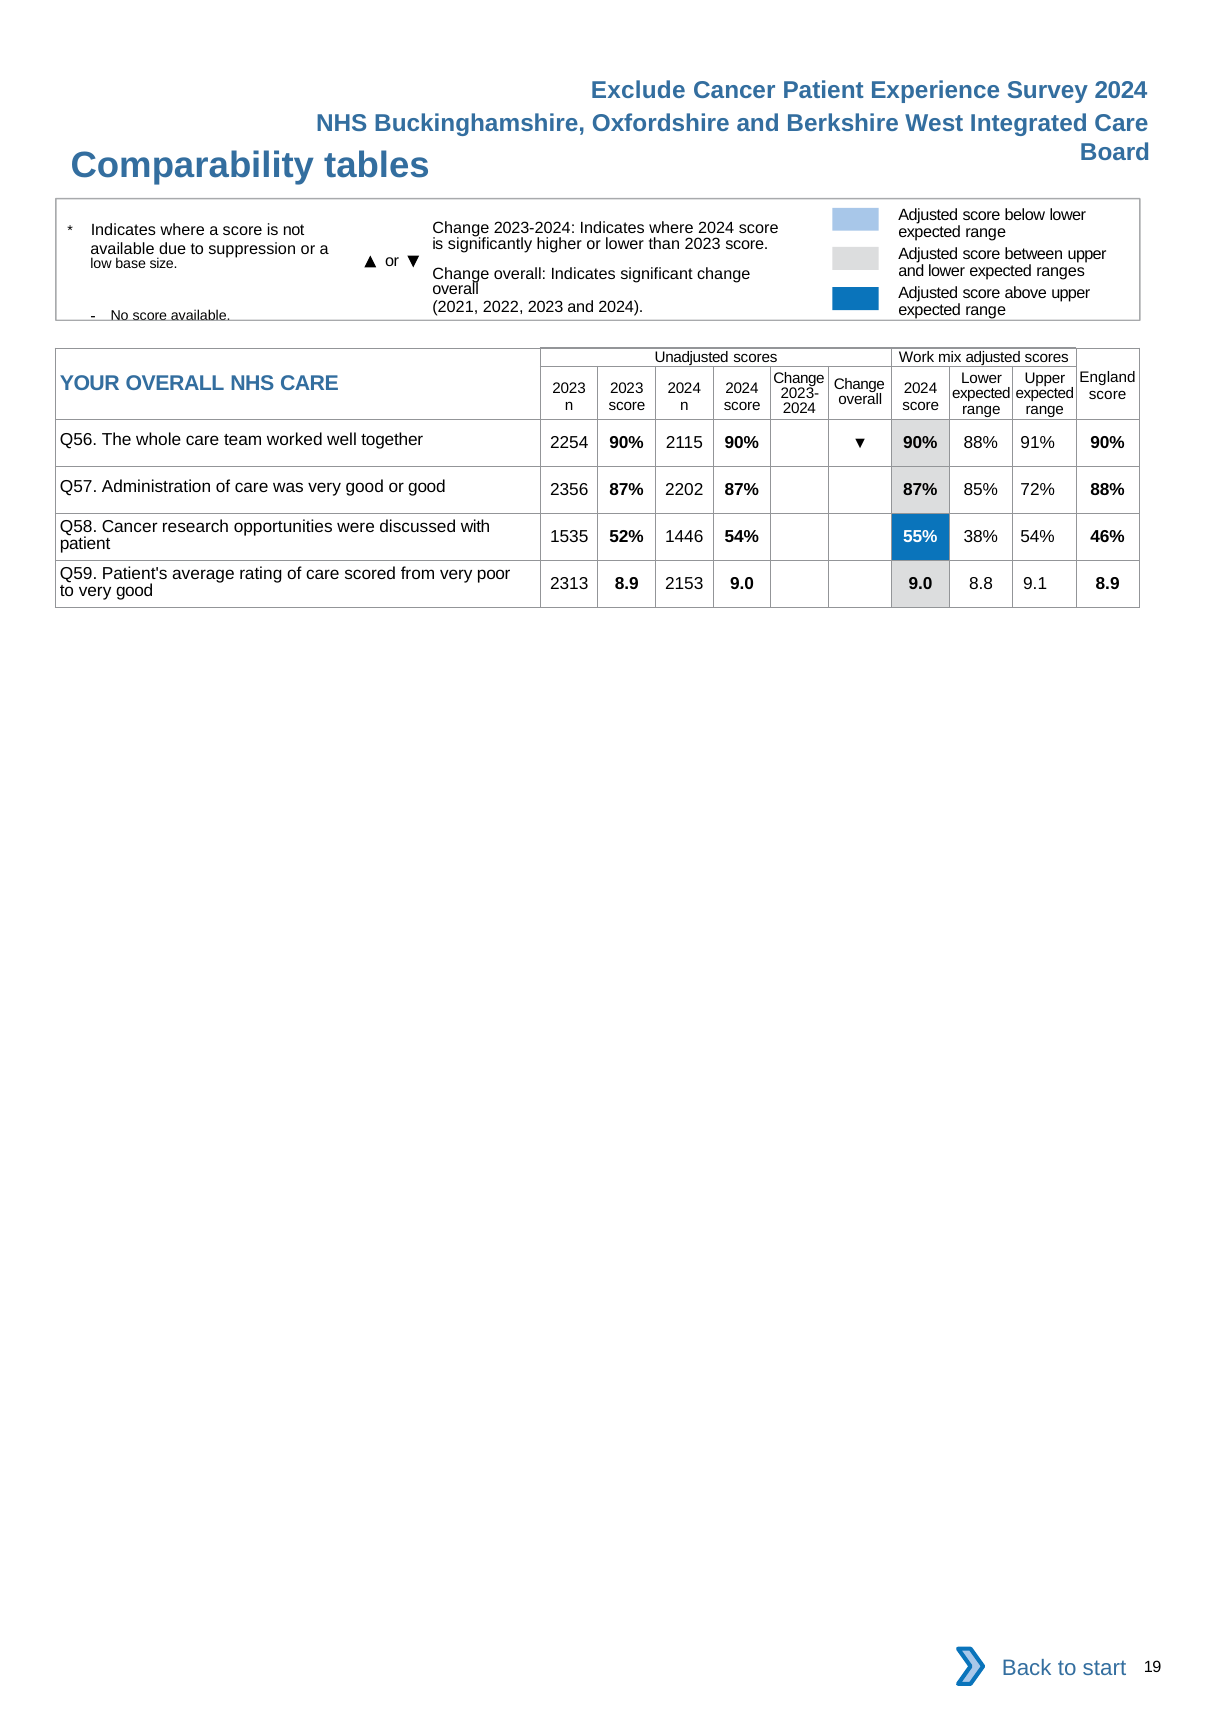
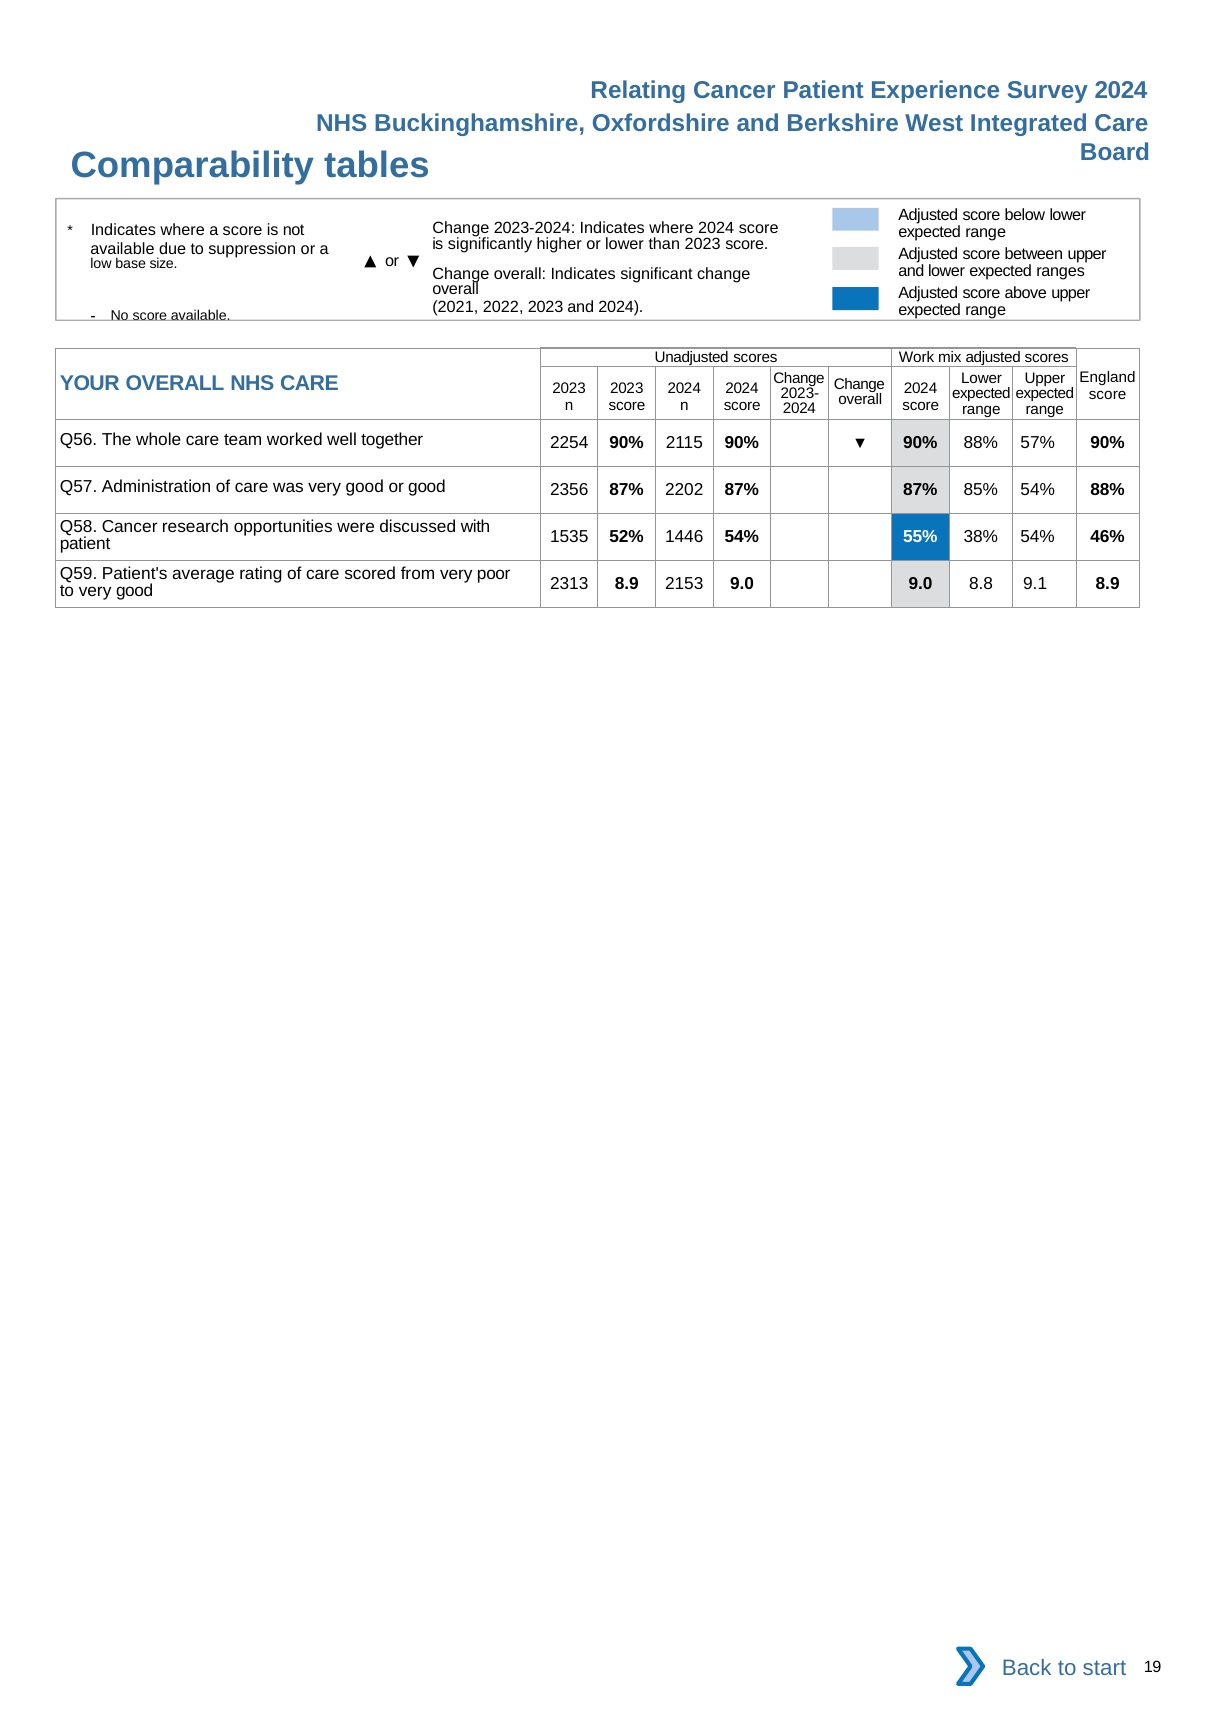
Exclude: Exclude -> Relating (638, 90)
91%: 91% -> 57% (1038, 443)
85% 72%: 72% -> 54% (1038, 490)
